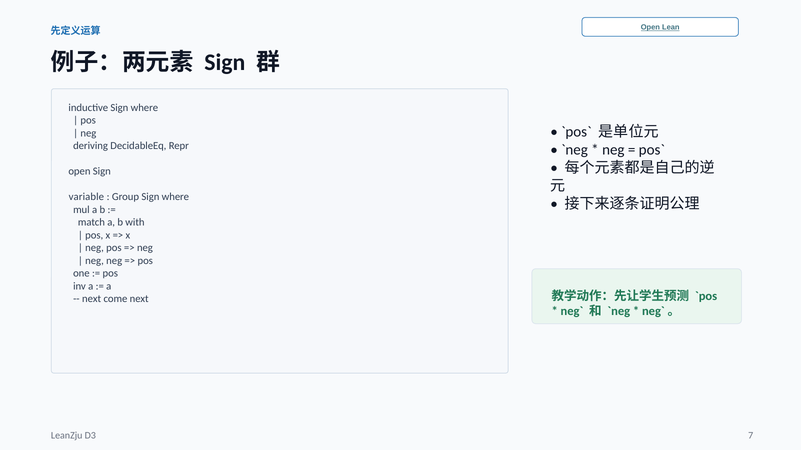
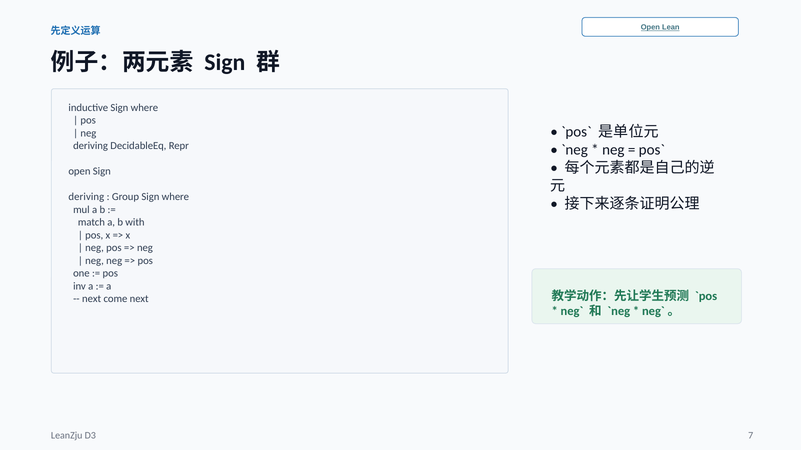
variable: variable -> deriving (86, 197)
